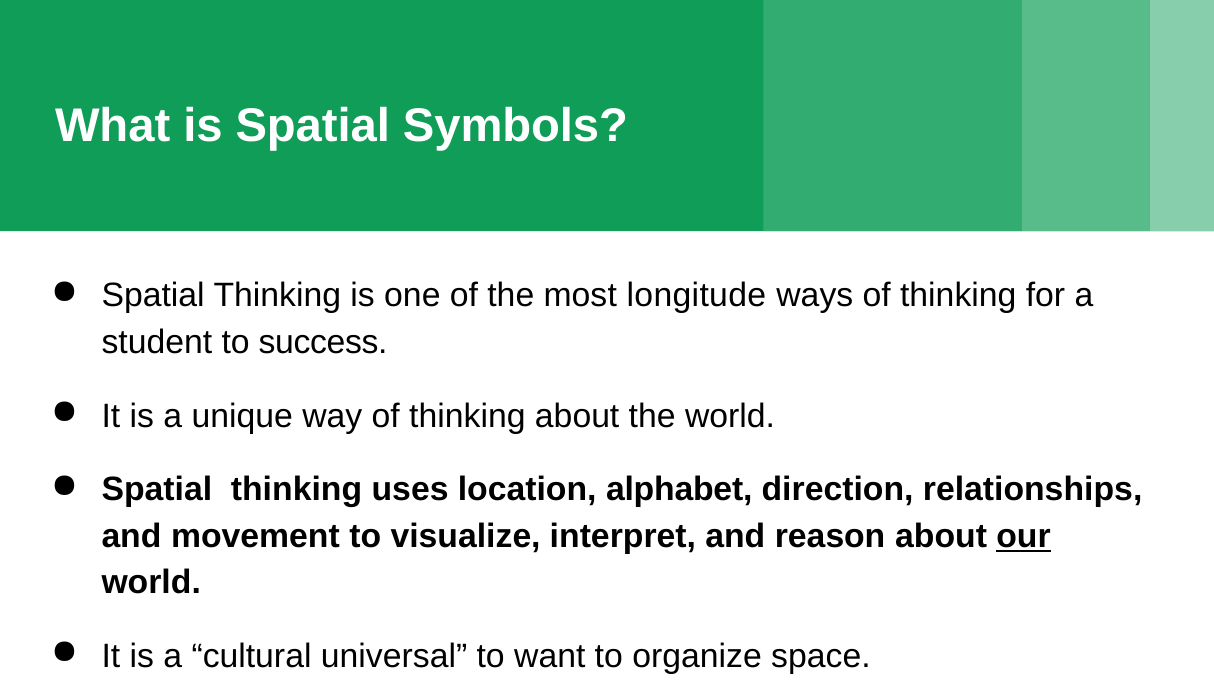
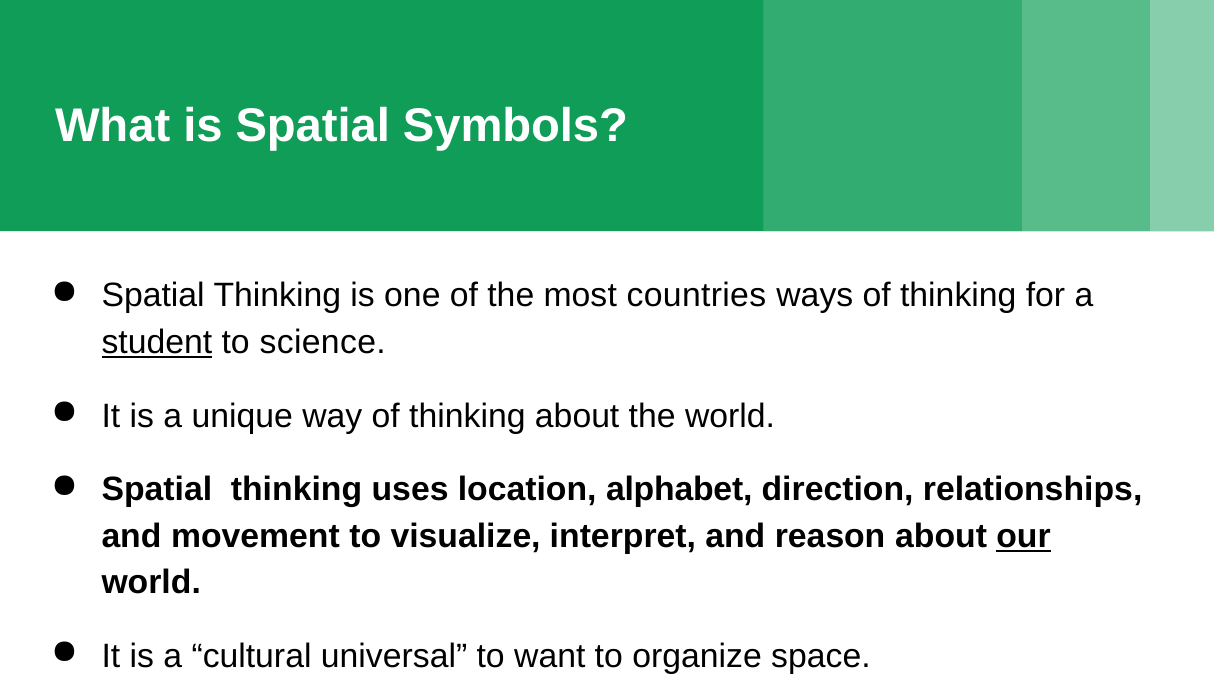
longitude: longitude -> countries (696, 296)
student underline: none -> present (157, 342)
success: success -> science (323, 342)
